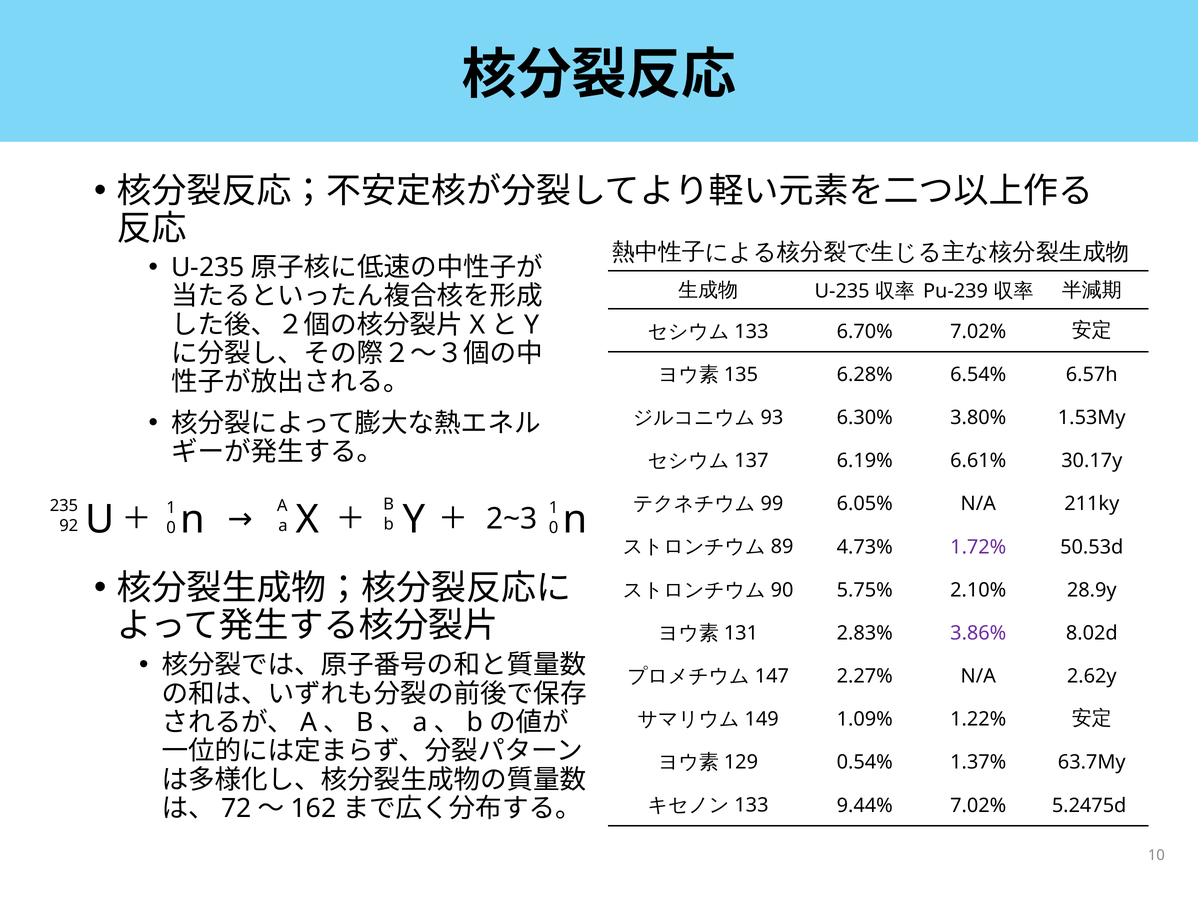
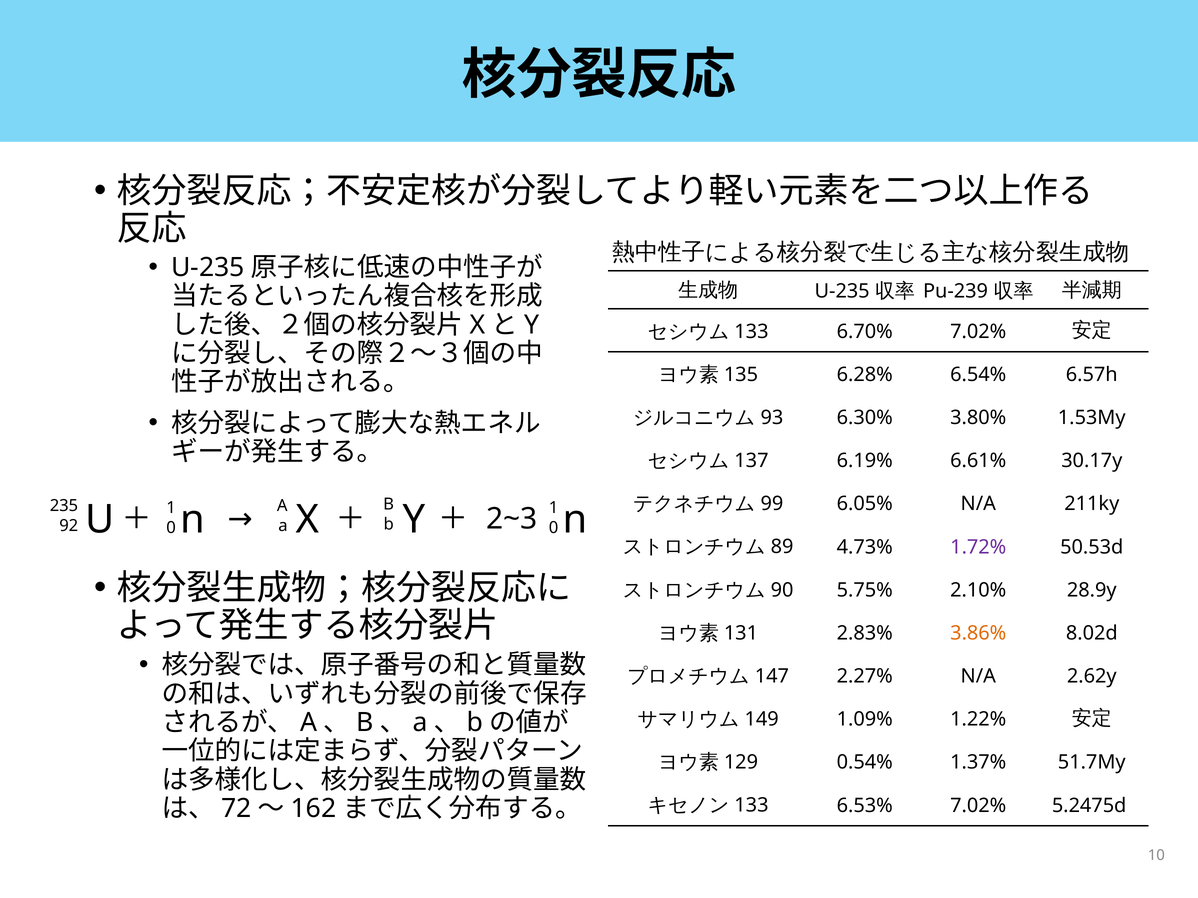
3.86% colour: purple -> orange (978, 633)
63.7My: 63.7My -> 51.7My (1092, 763)
9.44%: 9.44% -> 6.53% (865, 806)
